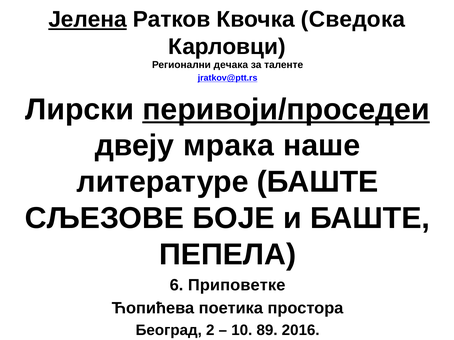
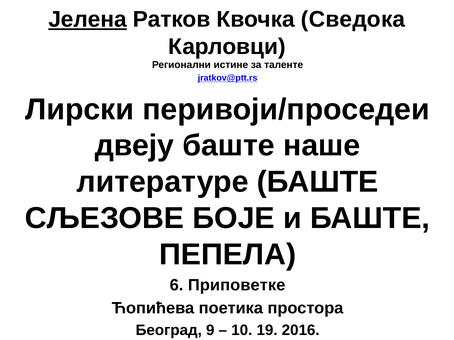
дечака: дечака -> истине (231, 65)
перивоји/проседеи underline: present -> none (286, 110)
двеју мрака: мрака -> баште (229, 146)
2: 2 -> 9 (210, 331)
89: 89 -> 19 (267, 331)
